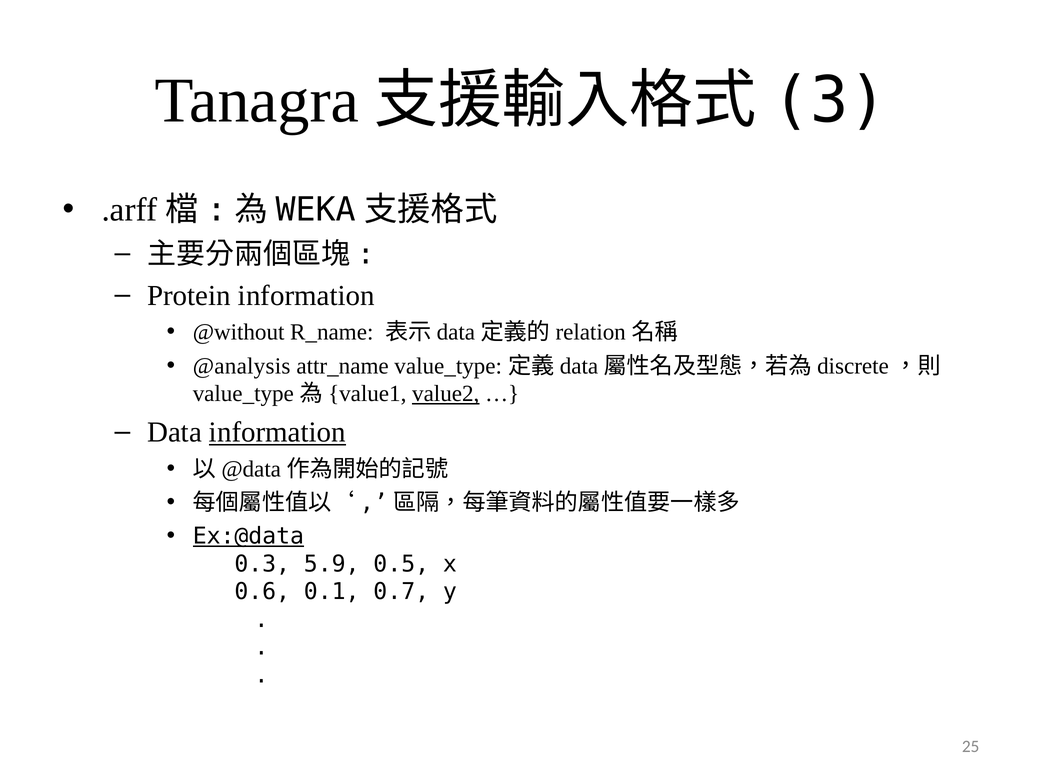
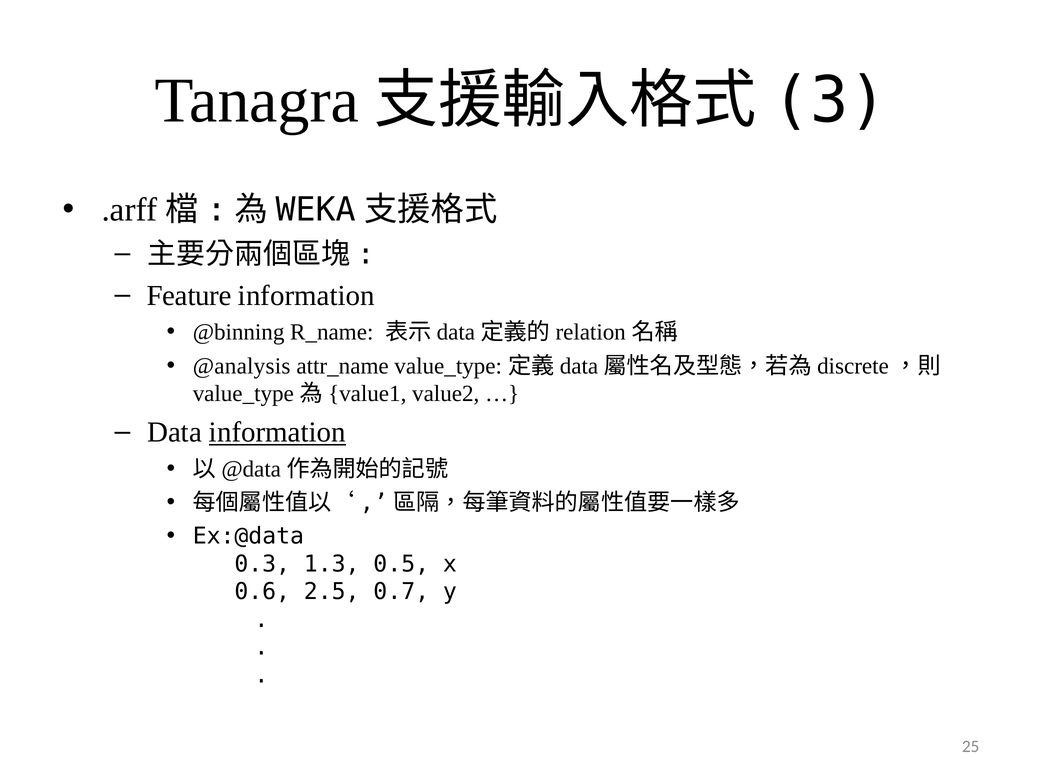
Protein: Protein -> Feature (189, 295)
@without: @without -> @binning (239, 332)
value2 underline: present -> none (446, 393)
Ex:@data underline: present -> none (248, 536)
5.9: 5.9 -> 1.3 (332, 564)
0.1: 0.1 -> 2.5 (332, 591)
